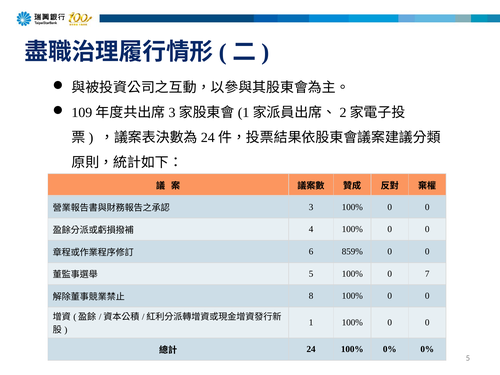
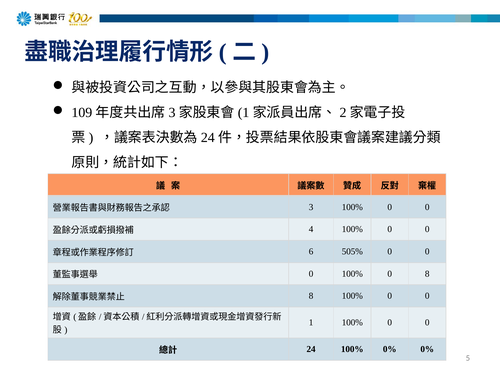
859%: 859% -> 505% (352, 251)
5: 5 -> 0 (311, 274)
0 7: 7 -> 8 (427, 274)
